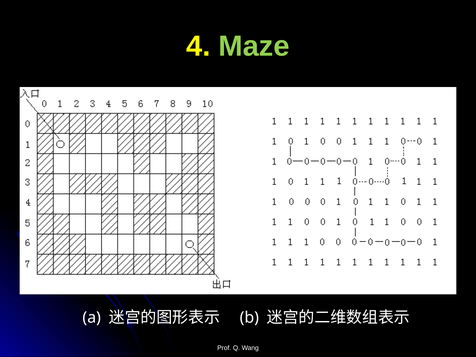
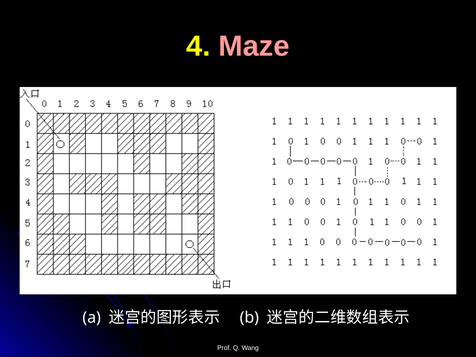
Maze colour: light green -> pink (254, 46)
